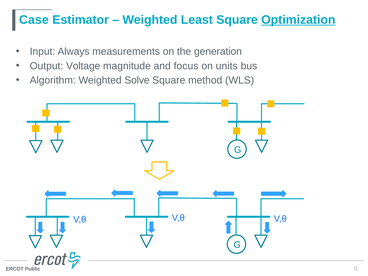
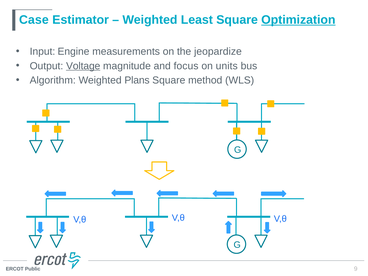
Always: Always -> Engine (73, 52)
generation: generation -> jeopardize (218, 52)
Voltage underline: none -> present (83, 66)
Solve: Solve -> Plans (137, 80)
